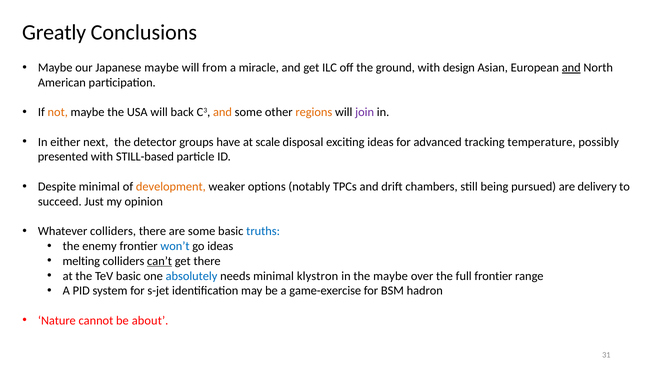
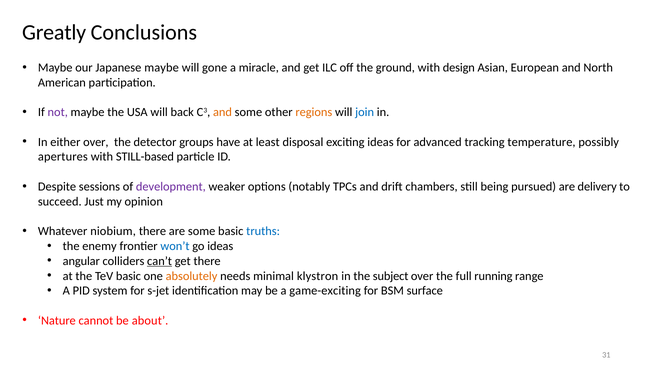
from: from -> gone (215, 68)
and underline: present -> none (571, 68)
not colour: orange -> purple (58, 112)
join colour: purple -> blue (365, 112)
either next: next -> over (96, 142)
scale: scale -> least (268, 142)
presented: presented -> apertures (63, 157)
Despite minimal: minimal -> sessions (99, 187)
development colour: orange -> purple (171, 187)
Whatever colliders: colliders -> niobium (113, 231)
melting: melting -> angular (81, 261)
absolutely colour: blue -> orange (192, 276)
the maybe: maybe -> subject (391, 276)
full frontier: frontier -> running (493, 276)
game-exercise: game-exercise -> game-exciting (325, 291)
hadron: hadron -> surface (425, 291)
